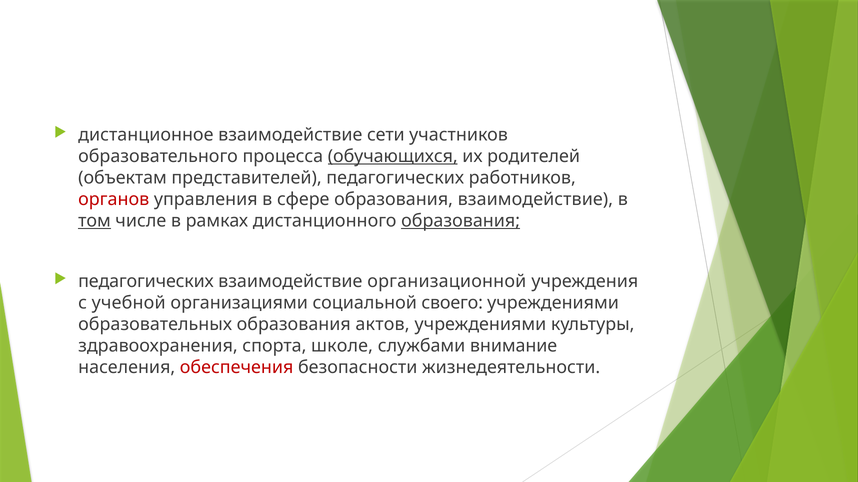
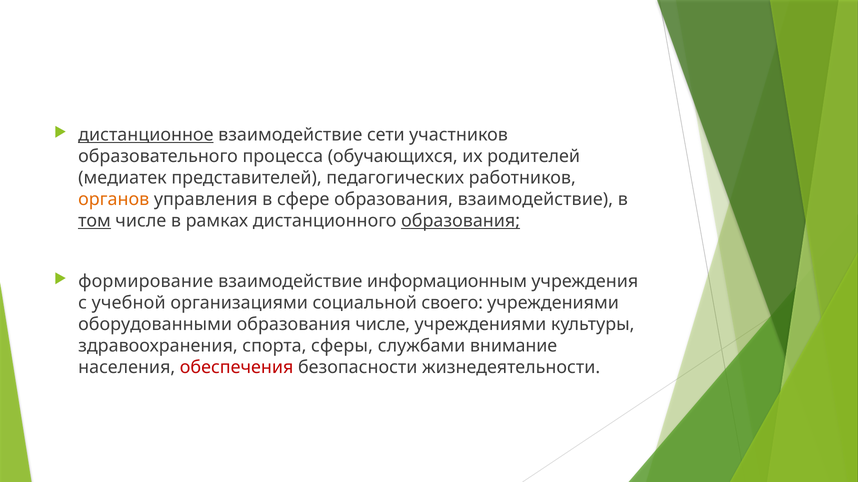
дистанционное underline: none -> present (146, 135)
обучающихся underline: present -> none (393, 157)
объектам: объектам -> медиатек (122, 178)
органов colour: red -> orange (114, 200)
педагогических: педагогических -> формирование (146, 282)
организационной: организационной -> информационным (447, 282)
образовательных: образовательных -> оборудованными (155, 325)
образования актов: актов -> числе (383, 325)
школе: школе -> сферы (342, 346)
